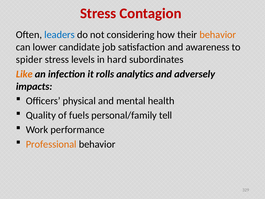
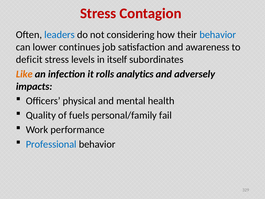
behavior colour: orange -> blue (218, 35)
candidate: candidate -> continues (79, 47)
spider: spider -> deficit (29, 59)
hard: hard -> itself (117, 59)
tell: tell -> fail (166, 115)
Professional colour: orange -> blue (51, 144)
